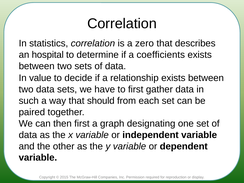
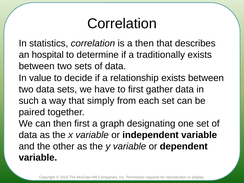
a zero: zero -> then (144, 43)
coefficients: coefficients -> traditionally (161, 55)
should: should -> simply (101, 101)
